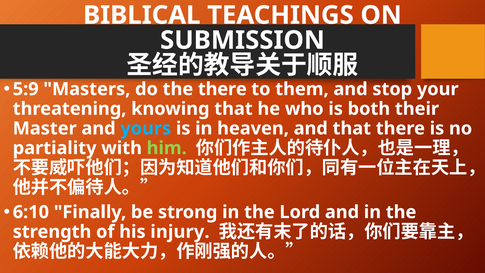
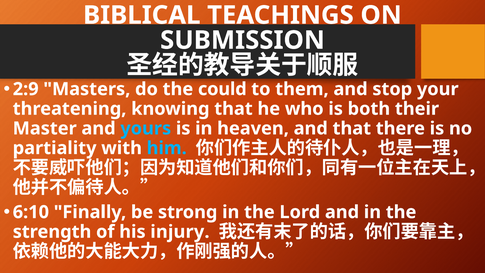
5:9: 5:9 -> 2:9 (26, 89)
the there: there -> could (222, 89)
him colour: light green -> light blue (167, 148)
